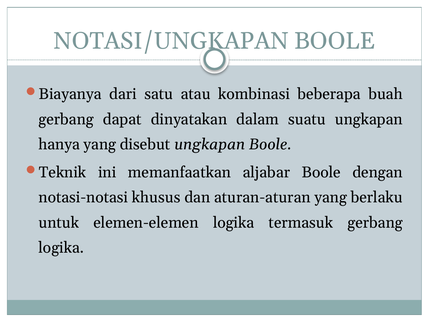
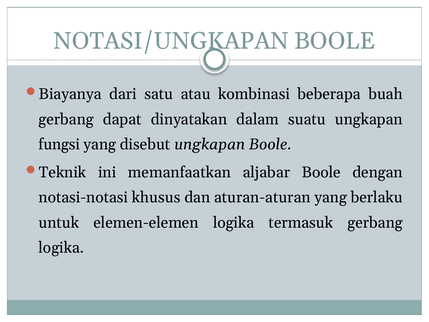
hanya: hanya -> fungsi (59, 144)
